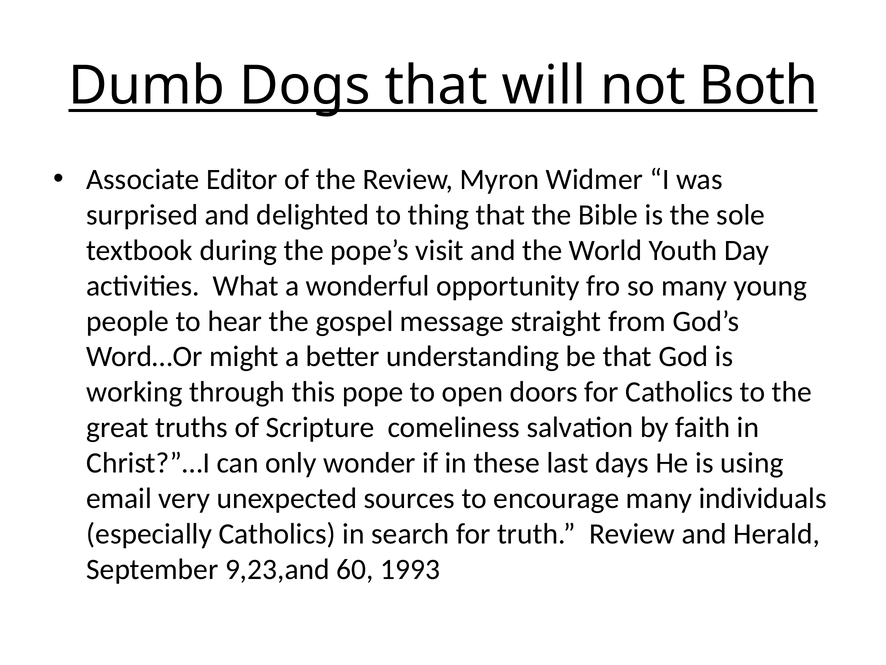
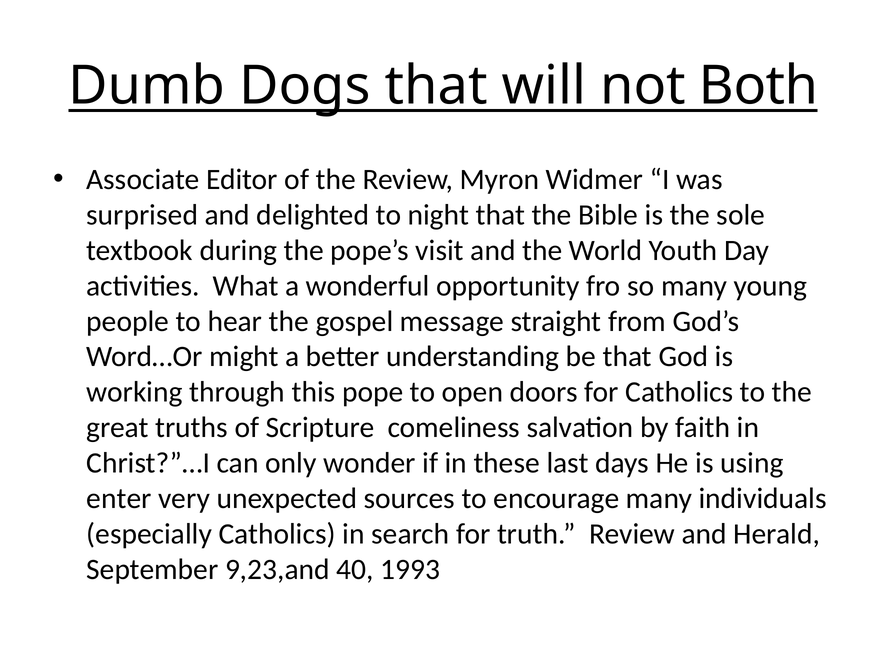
thing: thing -> night (438, 215)
email: email -> enter (119, 498)
60: 60 -> 40 (355, 569)
